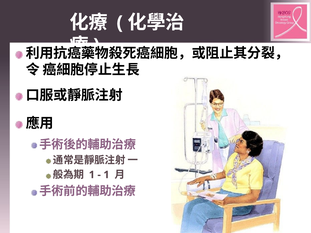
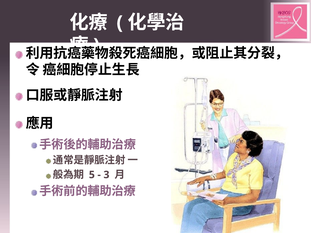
1: 1 -> 5 (92, 175)
1: 1 -> 3 (106, 175)
